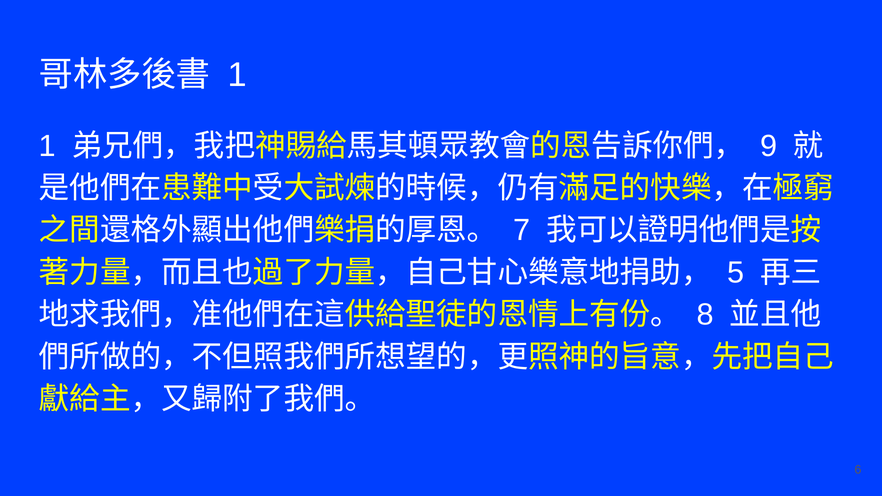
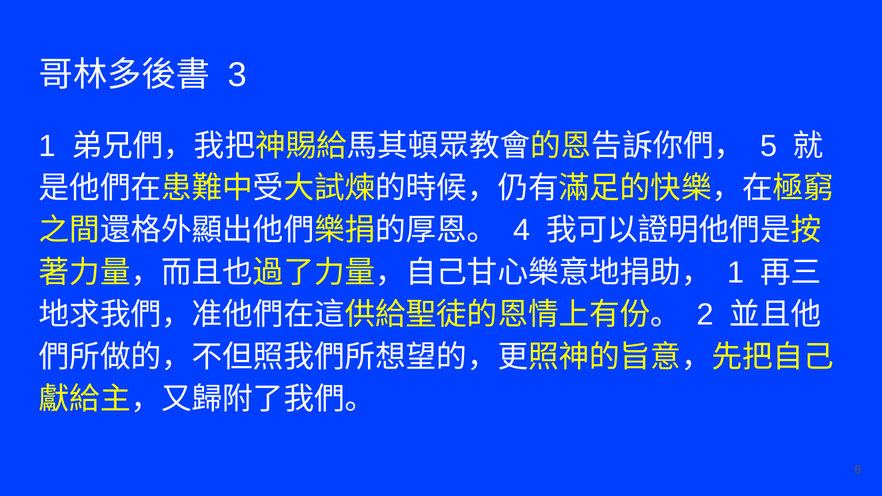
1: 1 -> 3 (237, 75)
9: 9 -> 5 (769, 146)
7: 7 -> 4 (522, 230)
5: 5 -> 1 (736, 273)
8: 8 -> 2 (705, 315)
